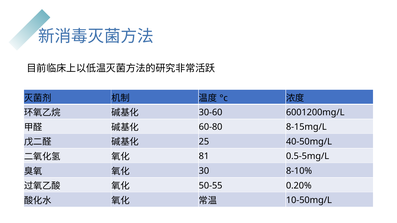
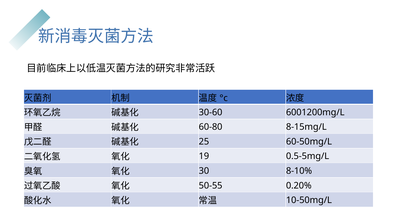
40-50mg/L: 40-50mg/L -> 60-50mg/L (309, 142)
81: 81 -> 19 (204, 156)
